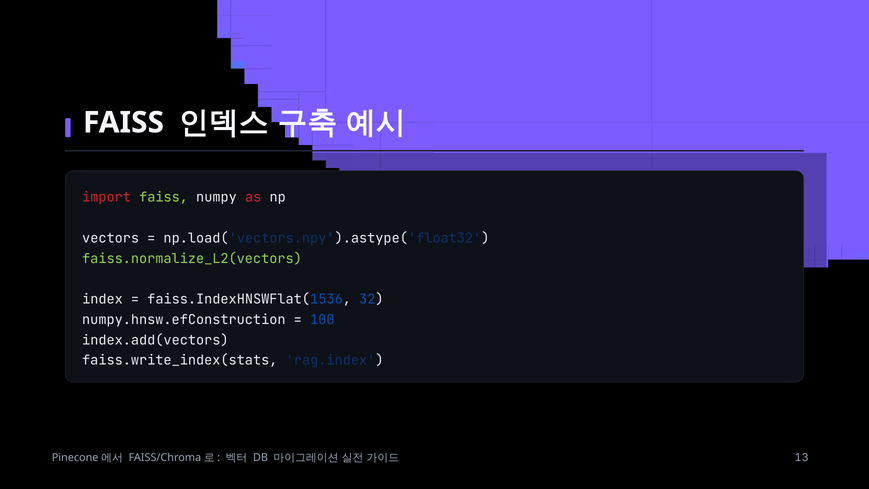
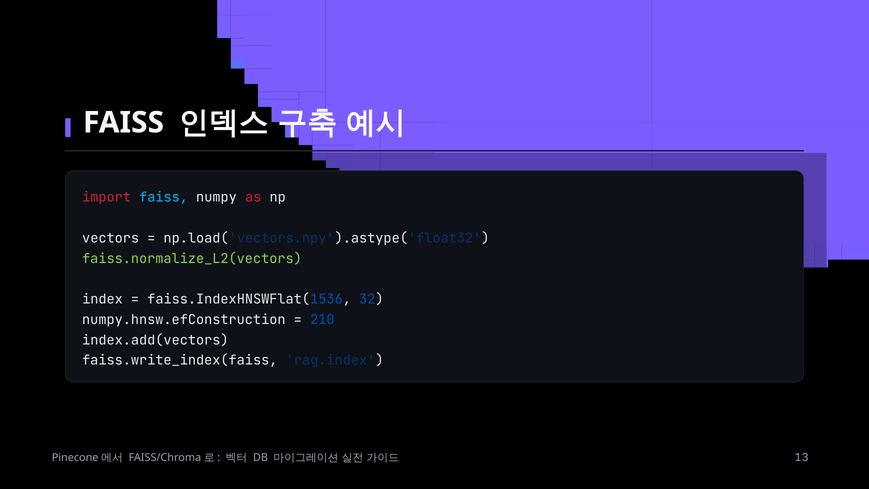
faiss colour: light green -> light blue (164, 197)
100: 100 -> 210 (322, 320)
faiss.write_index(stats: faiss.write_index(stats -> faiss.write_index(faiss (180, 360)
